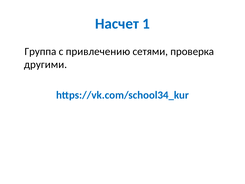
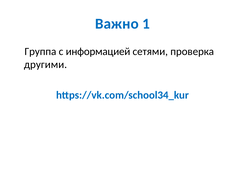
Насчет: Насчет -> Важно (117, 24)
привлечению: привлечению -> информацией (98, 51)
